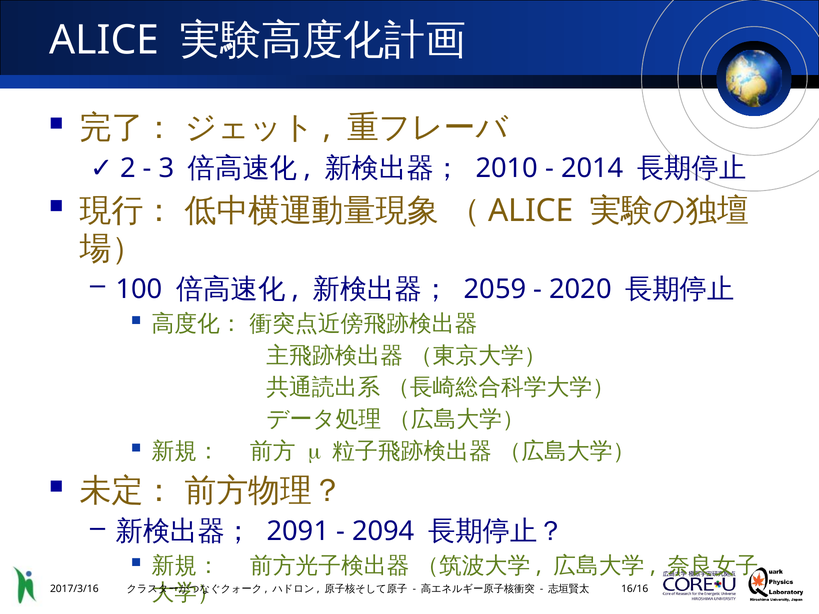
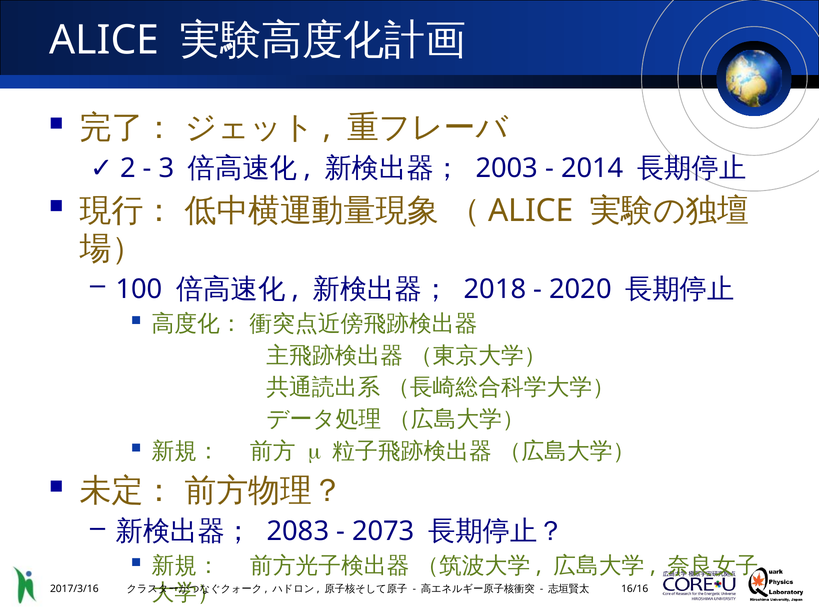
2010: 2010 -> 2003 (507, 168)
2059: 2059 -> 2018 (495, 290)
2091: 2091 -> 2083 (298, 532)
2094: 2094 -> 2073 (383, 532)
